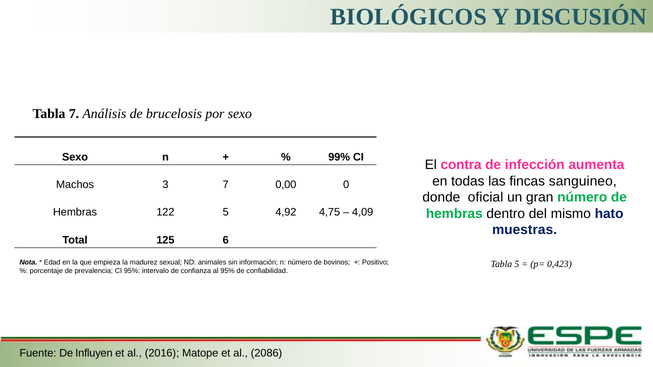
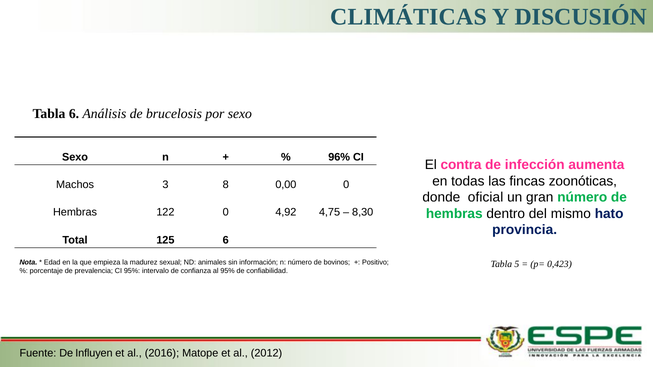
BIOLÓGICOS: BIOLÓGICOS -> CLIMÁTICAS (409, 17)
Tabla 7: 7 -> 6 (74, 114)
99%: 99% -> 96% (339, 157)
sanguineo: sanguineo -> zoonóticas (583, 181)
3 7: 7 -> 8 (226, 185)
122 5: 5 -> 0 (226, 212)
4,09: 4,09 -> 8,30 (363, 212)
muestras: muestras -> provincia (525, 230)
2086: 2086 -> 2012 (267, 353)
